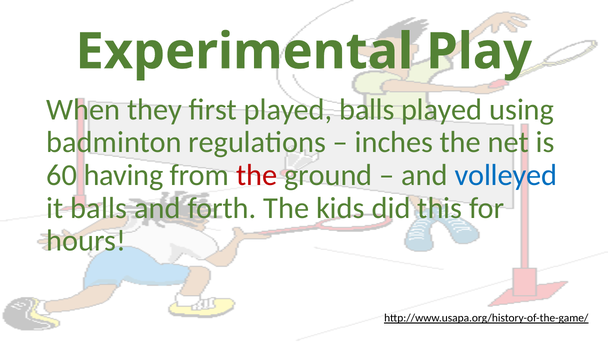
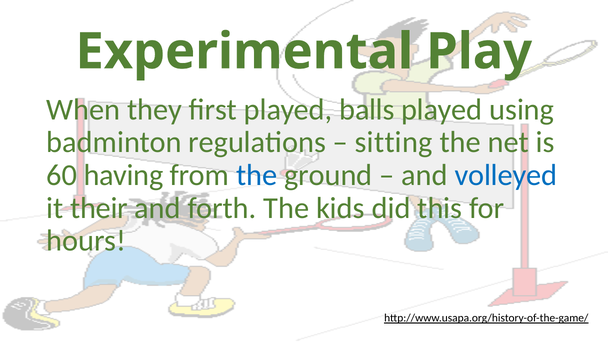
inches: inches -> sitting (394, 142)
the colour: red -> blue (257, 175)
it balls: balls -> their (99, 208)
